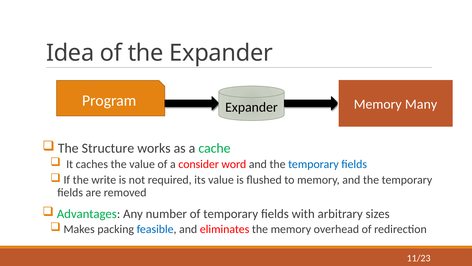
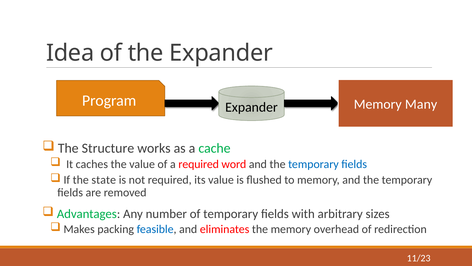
a consider: consider -> required (199, 164)
write: write -> state (104, 180)
